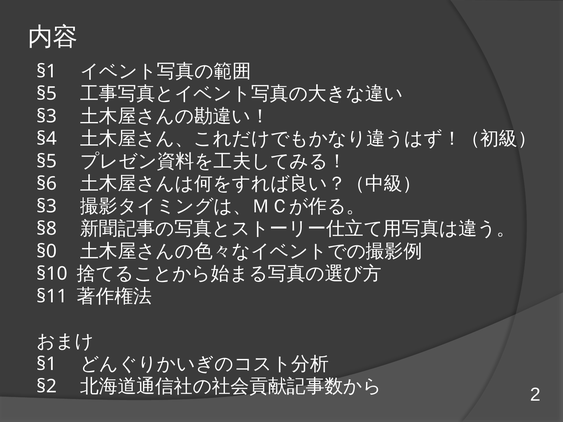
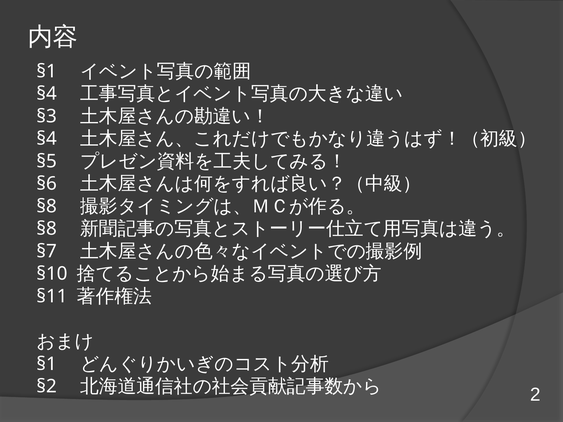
§5: §5 -> §4 (47, 94)
§3: §3 -> §8 (47, 206)
§0: §0 -> §7 (47, 251)
